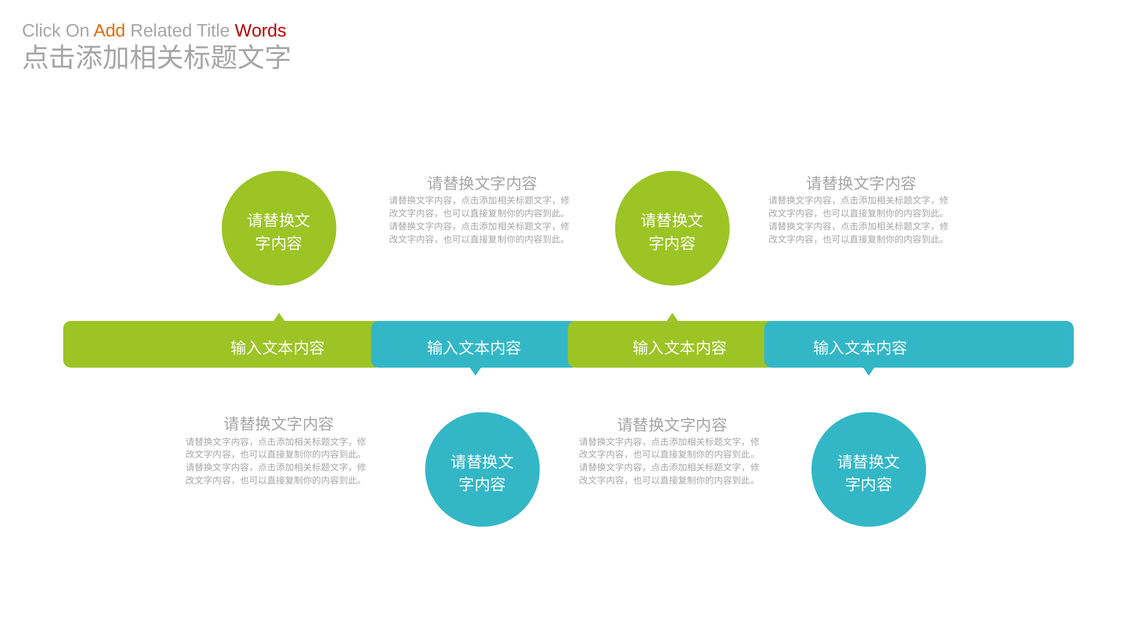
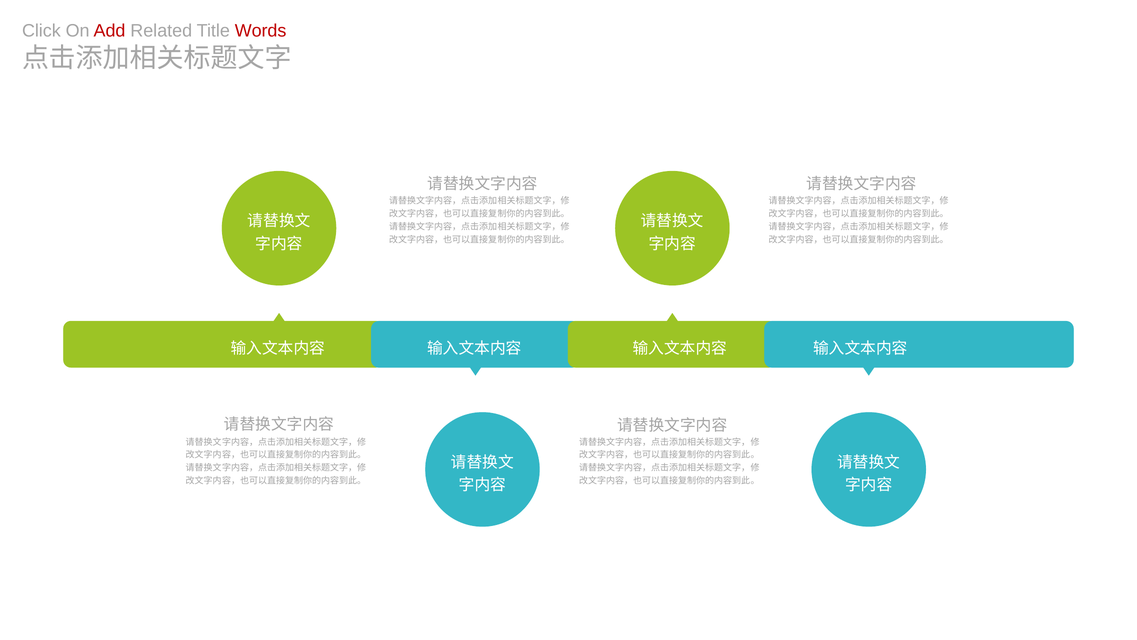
Add colour: orange -> red (110, 31)
